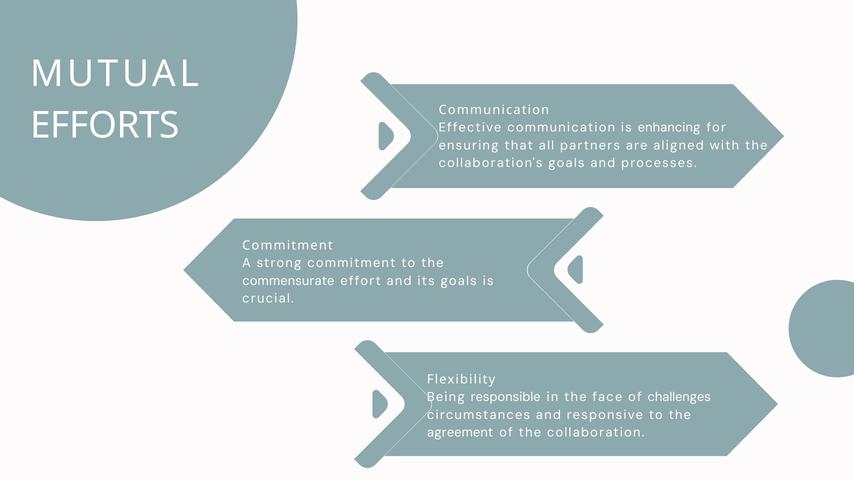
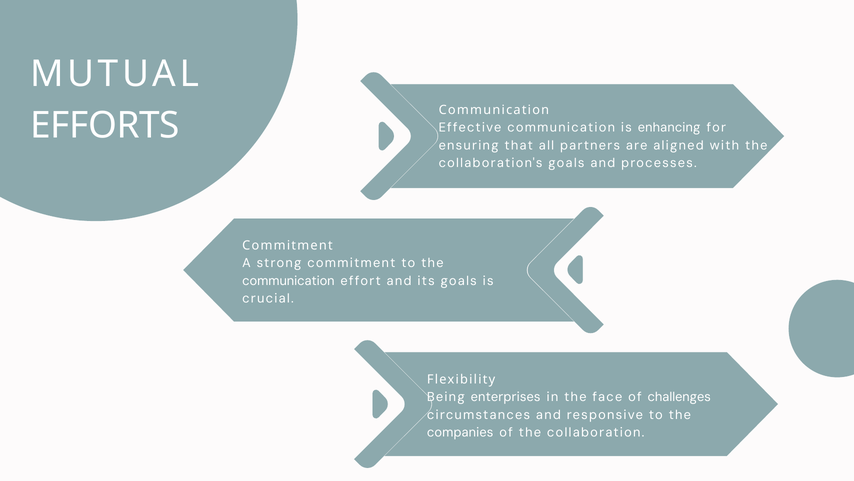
commensurate: commensurate -> communication (288, 281)
responsible: responsible -> enterprises (506, 397)
agreement: agreement -> companies (460, 432)
